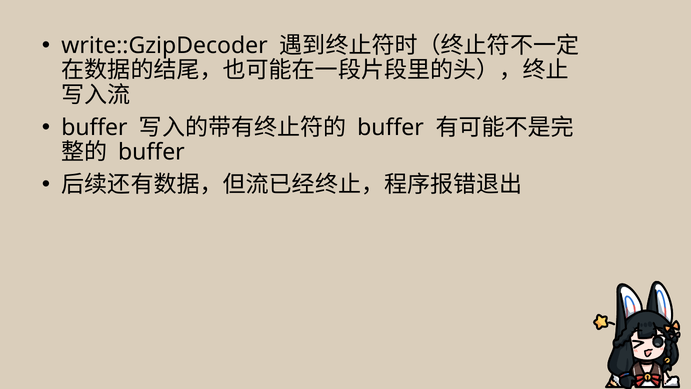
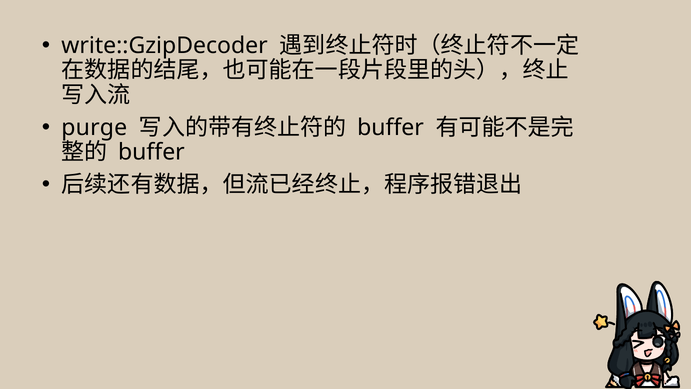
buffer: buffer -> purge (94, 127)
